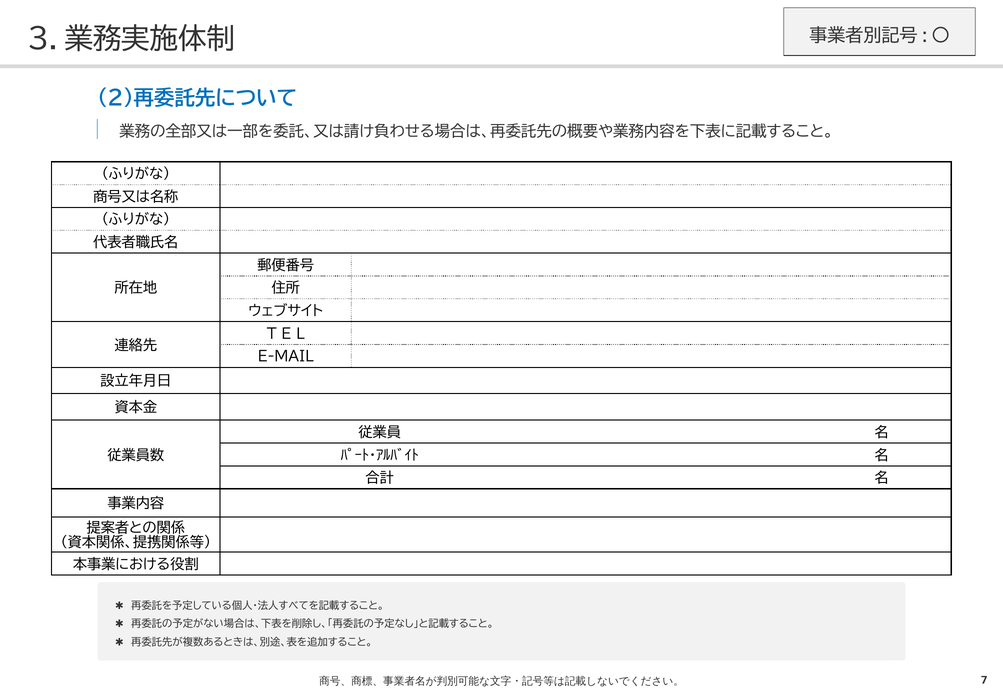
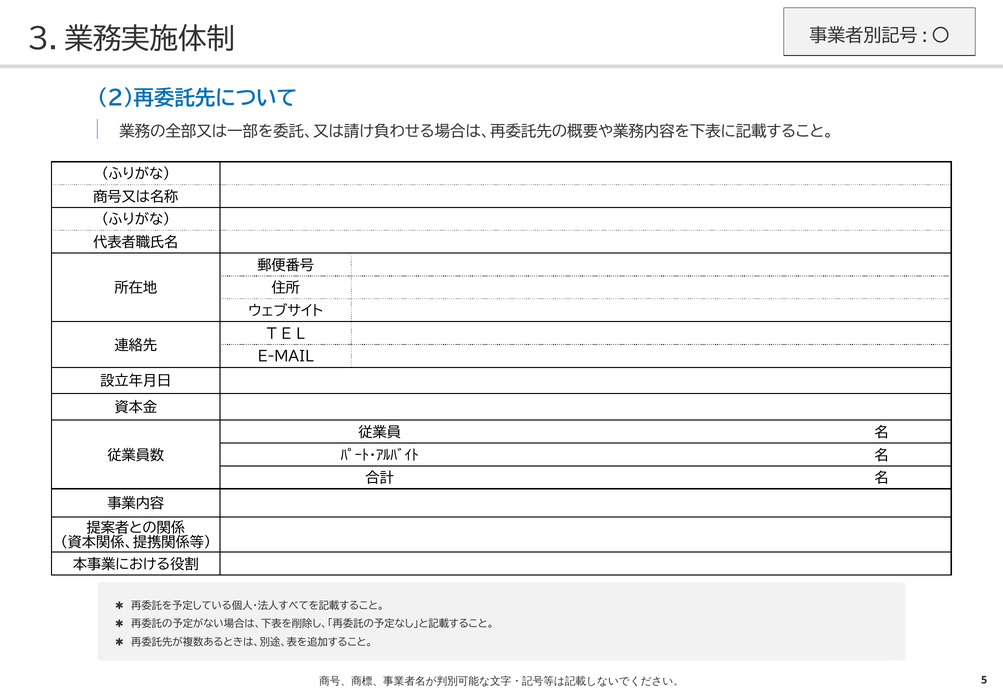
7: 7 -> 5 (984, 680)
